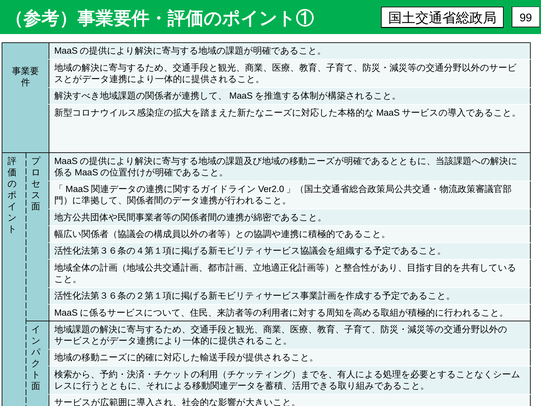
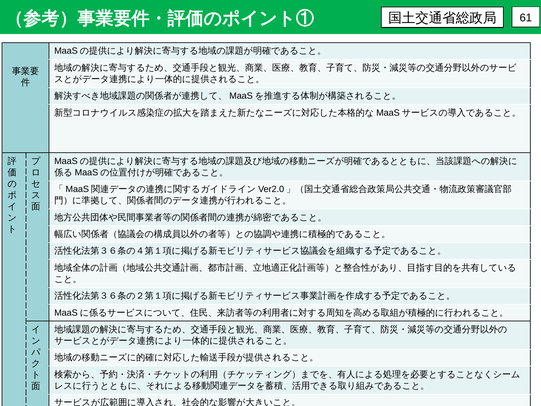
99: 99 -> 61 (526, 18)
